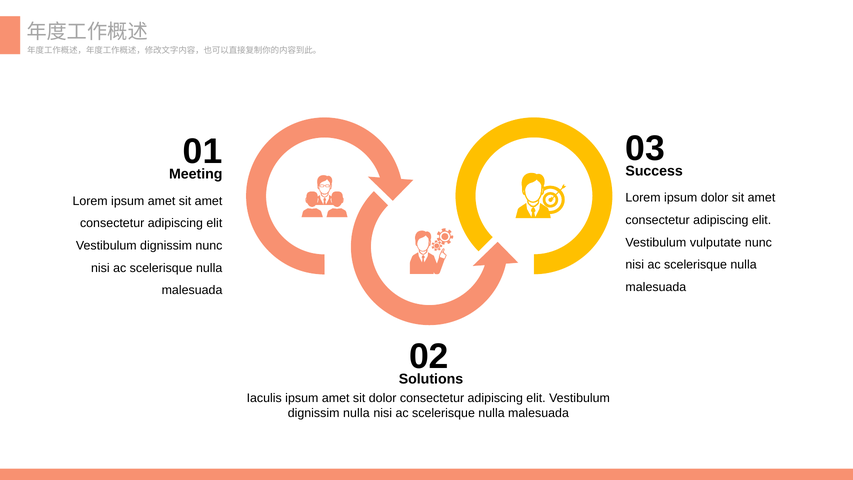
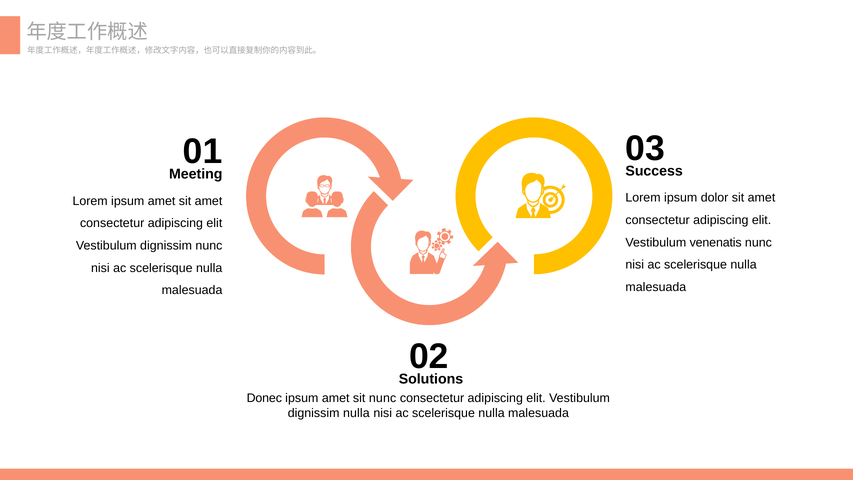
vulputate: vulputate -> venenatis (716, 242)
Iaculis: Iaculis -> Donec (264, 398)
sit dolor: dolor -> nunc (383, 398)
